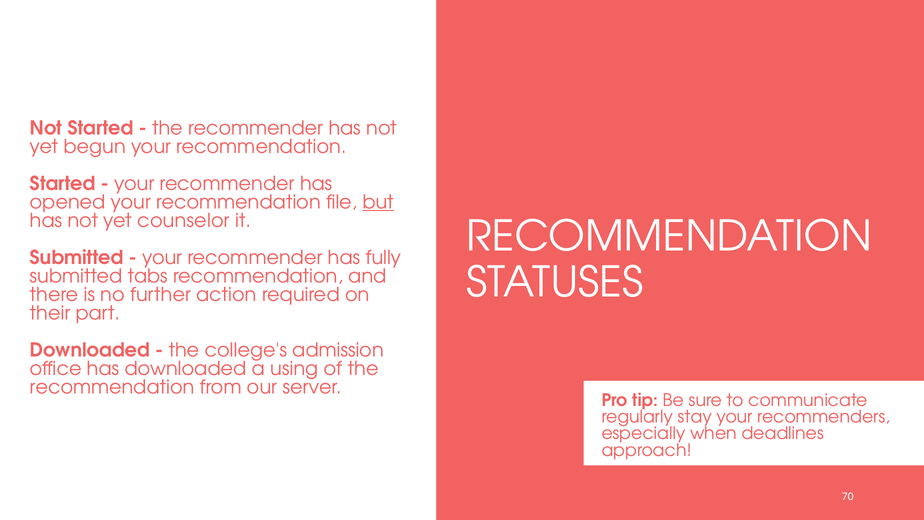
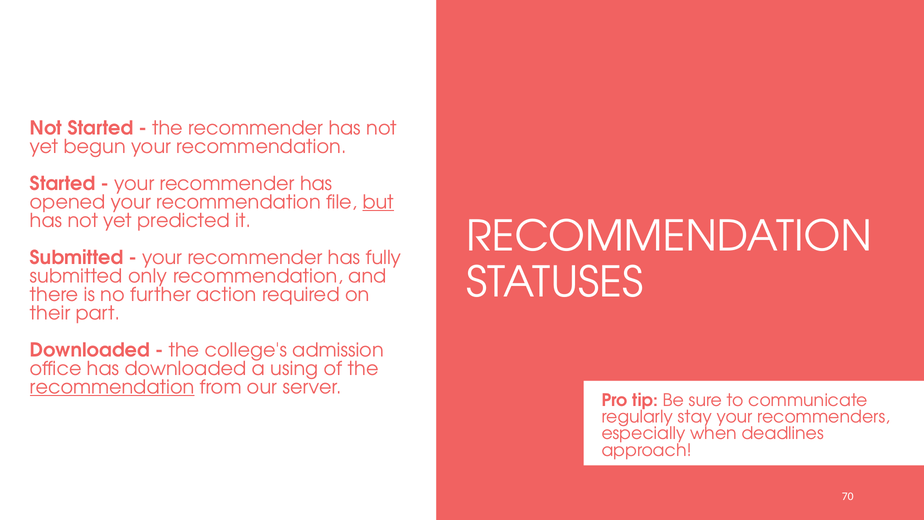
counselor: counselor -> predicted (184, 221)
tabs: tabs -> only (148, 276)
recommendation underline: none -> present (112, 387)
